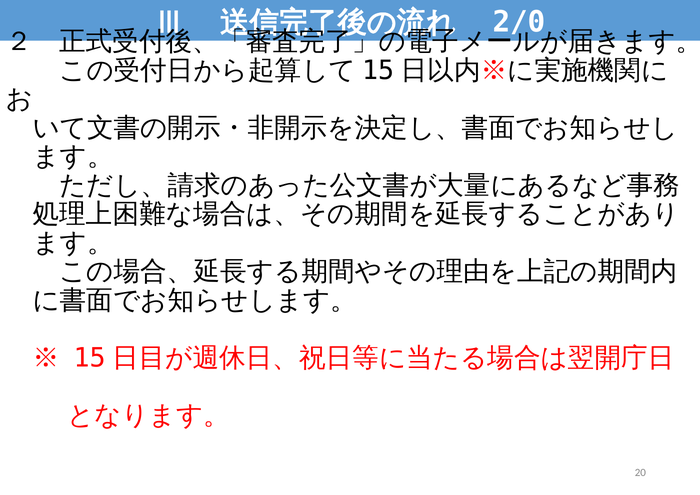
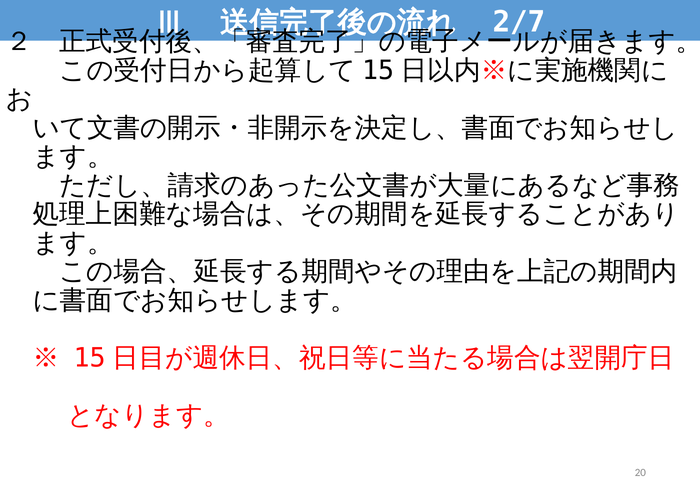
2/0: 2/0 -> 2/7 (519, 22)
